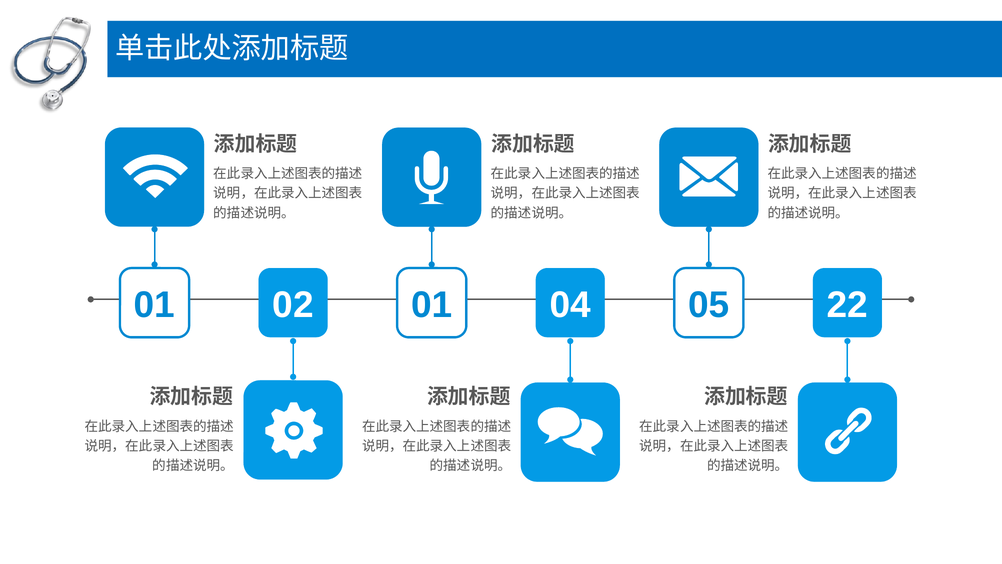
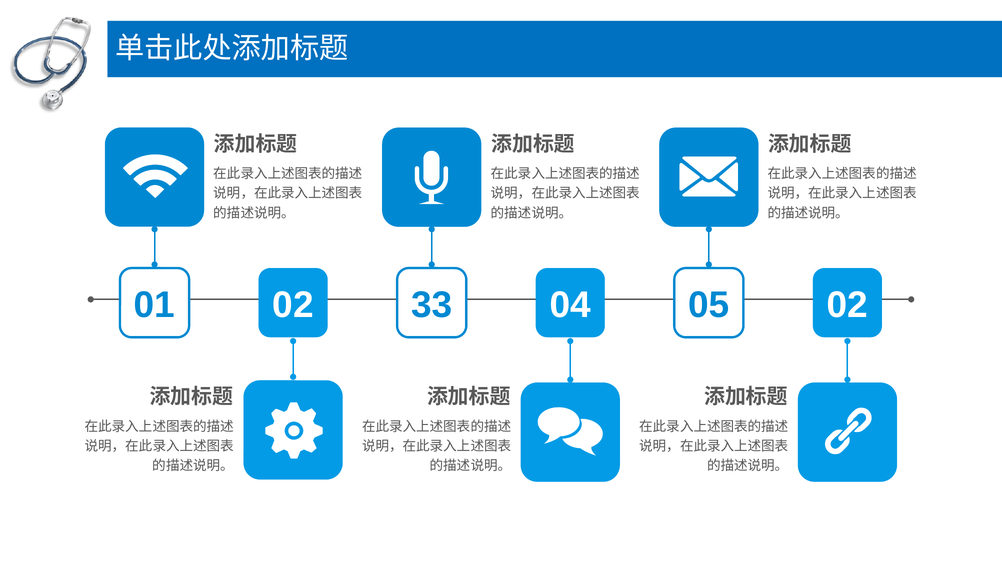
02 01: 01 -> 33 (432, 305)
05 22: 22 -> 02 (847, 305)
